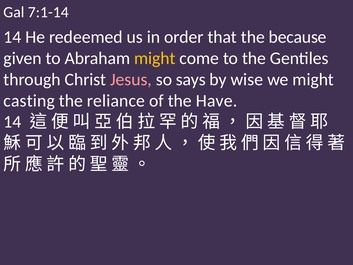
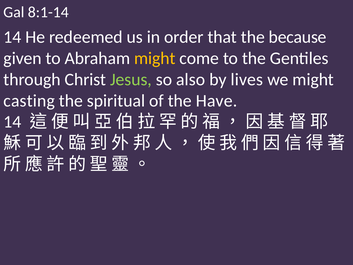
7:1-14: 7:1-14 -> 8:1-14 (48, 12)
Jesus colour: pink -> light green (131, 79)
says: says -> also (191, 79)
wise: wise -> lives (247, 79)
reliance: reliance -> spiritual (116, 101)
